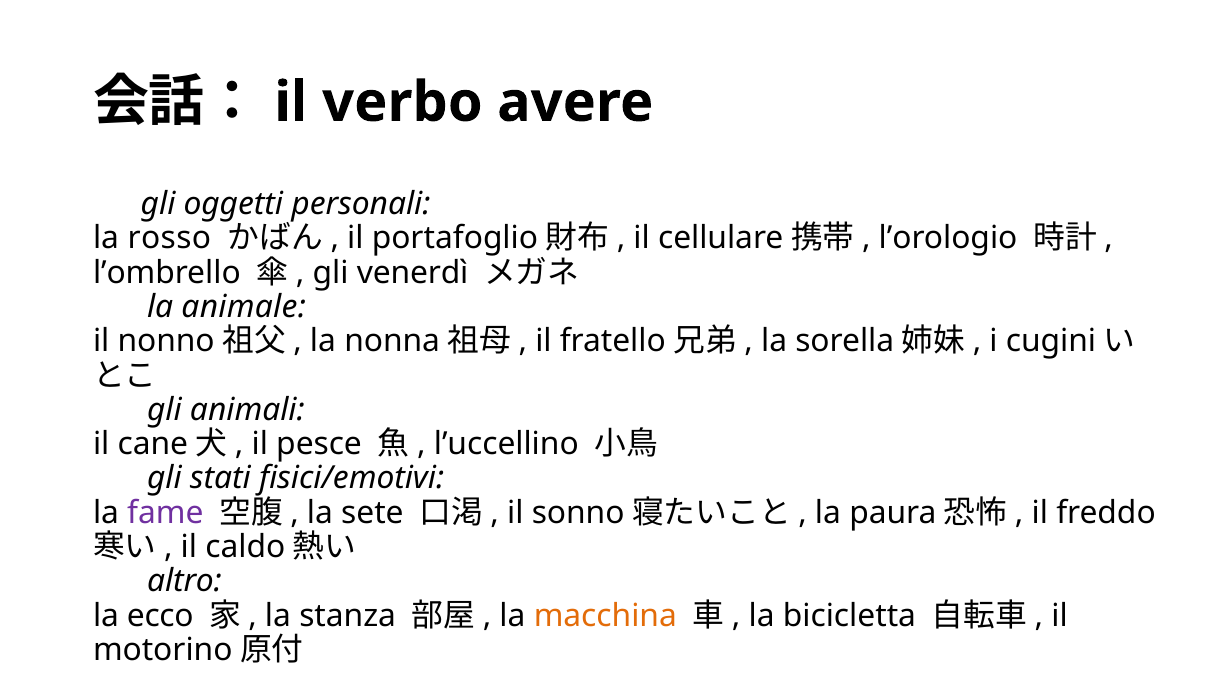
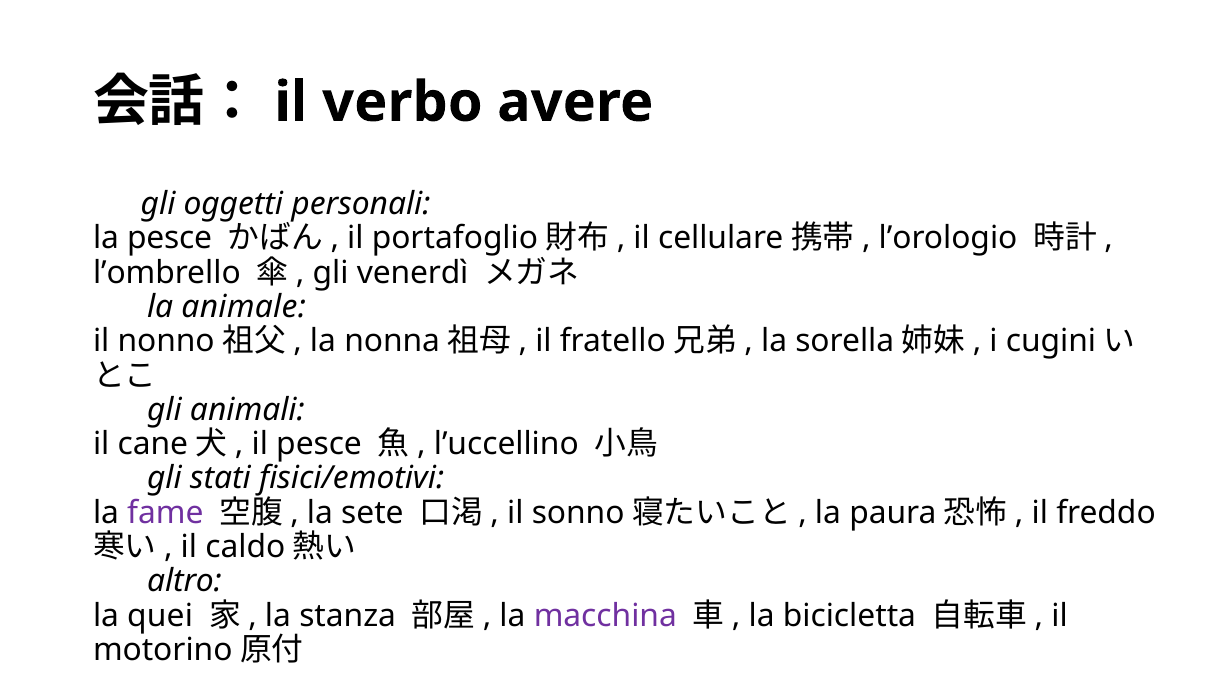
la rosso: rosso -> pesce (170, 239)
ecco: ecco -> quei (160, 616)
macchina colour: orange -> purple (605, 616)
